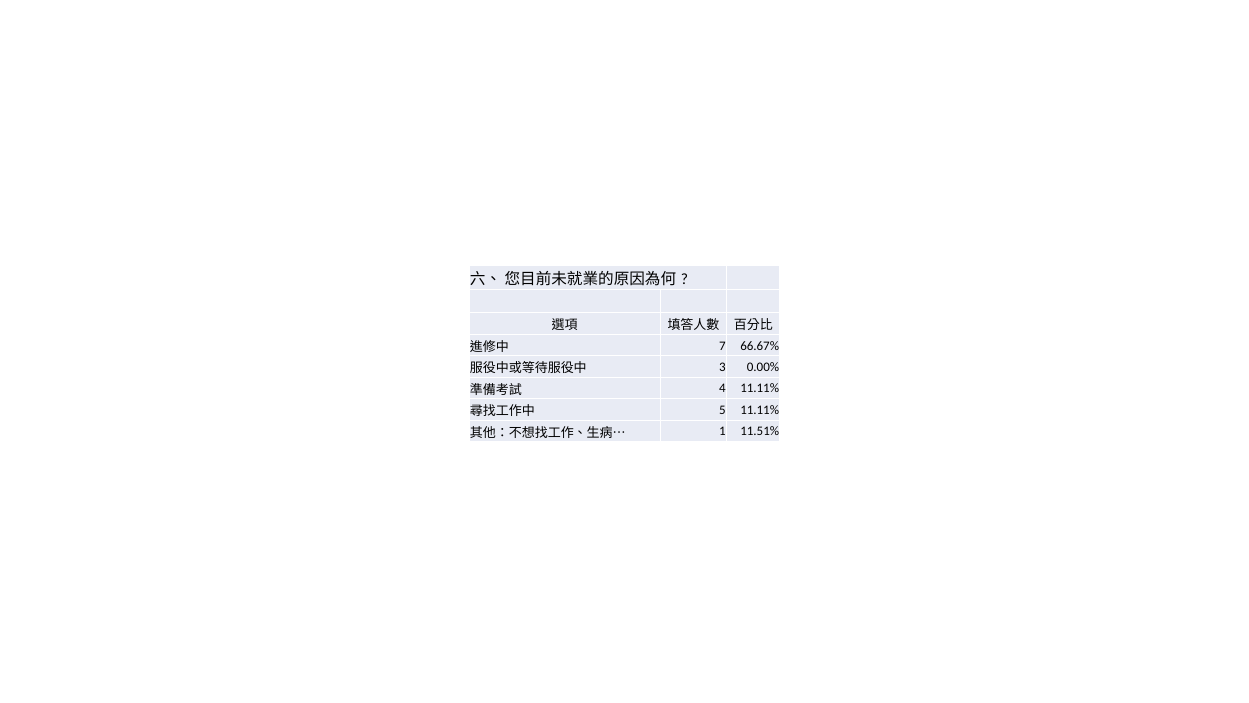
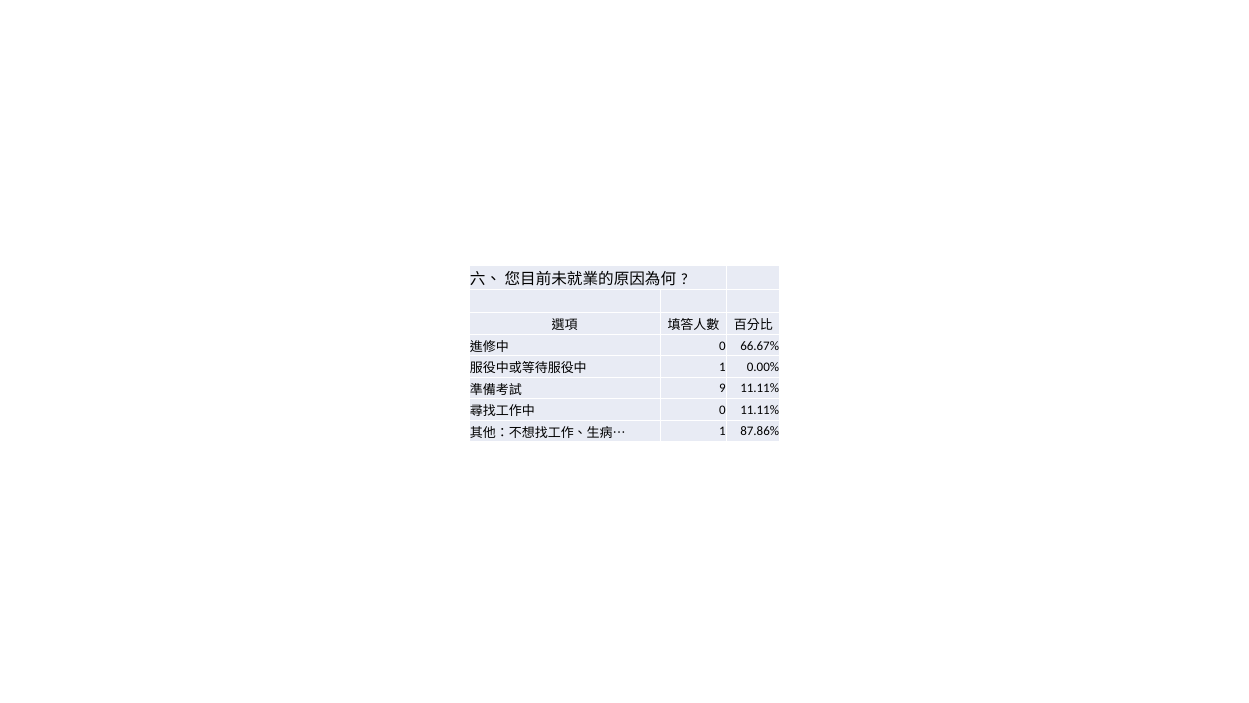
7: 7 -> 0 (722, 346)
3: 3 -> 1 (722, 367)
4: 4 -> 9 (722, 388)
5: 5 -> 0 (722, 410)
11.51%: 11.51% -> 87.86% (760, 431)
